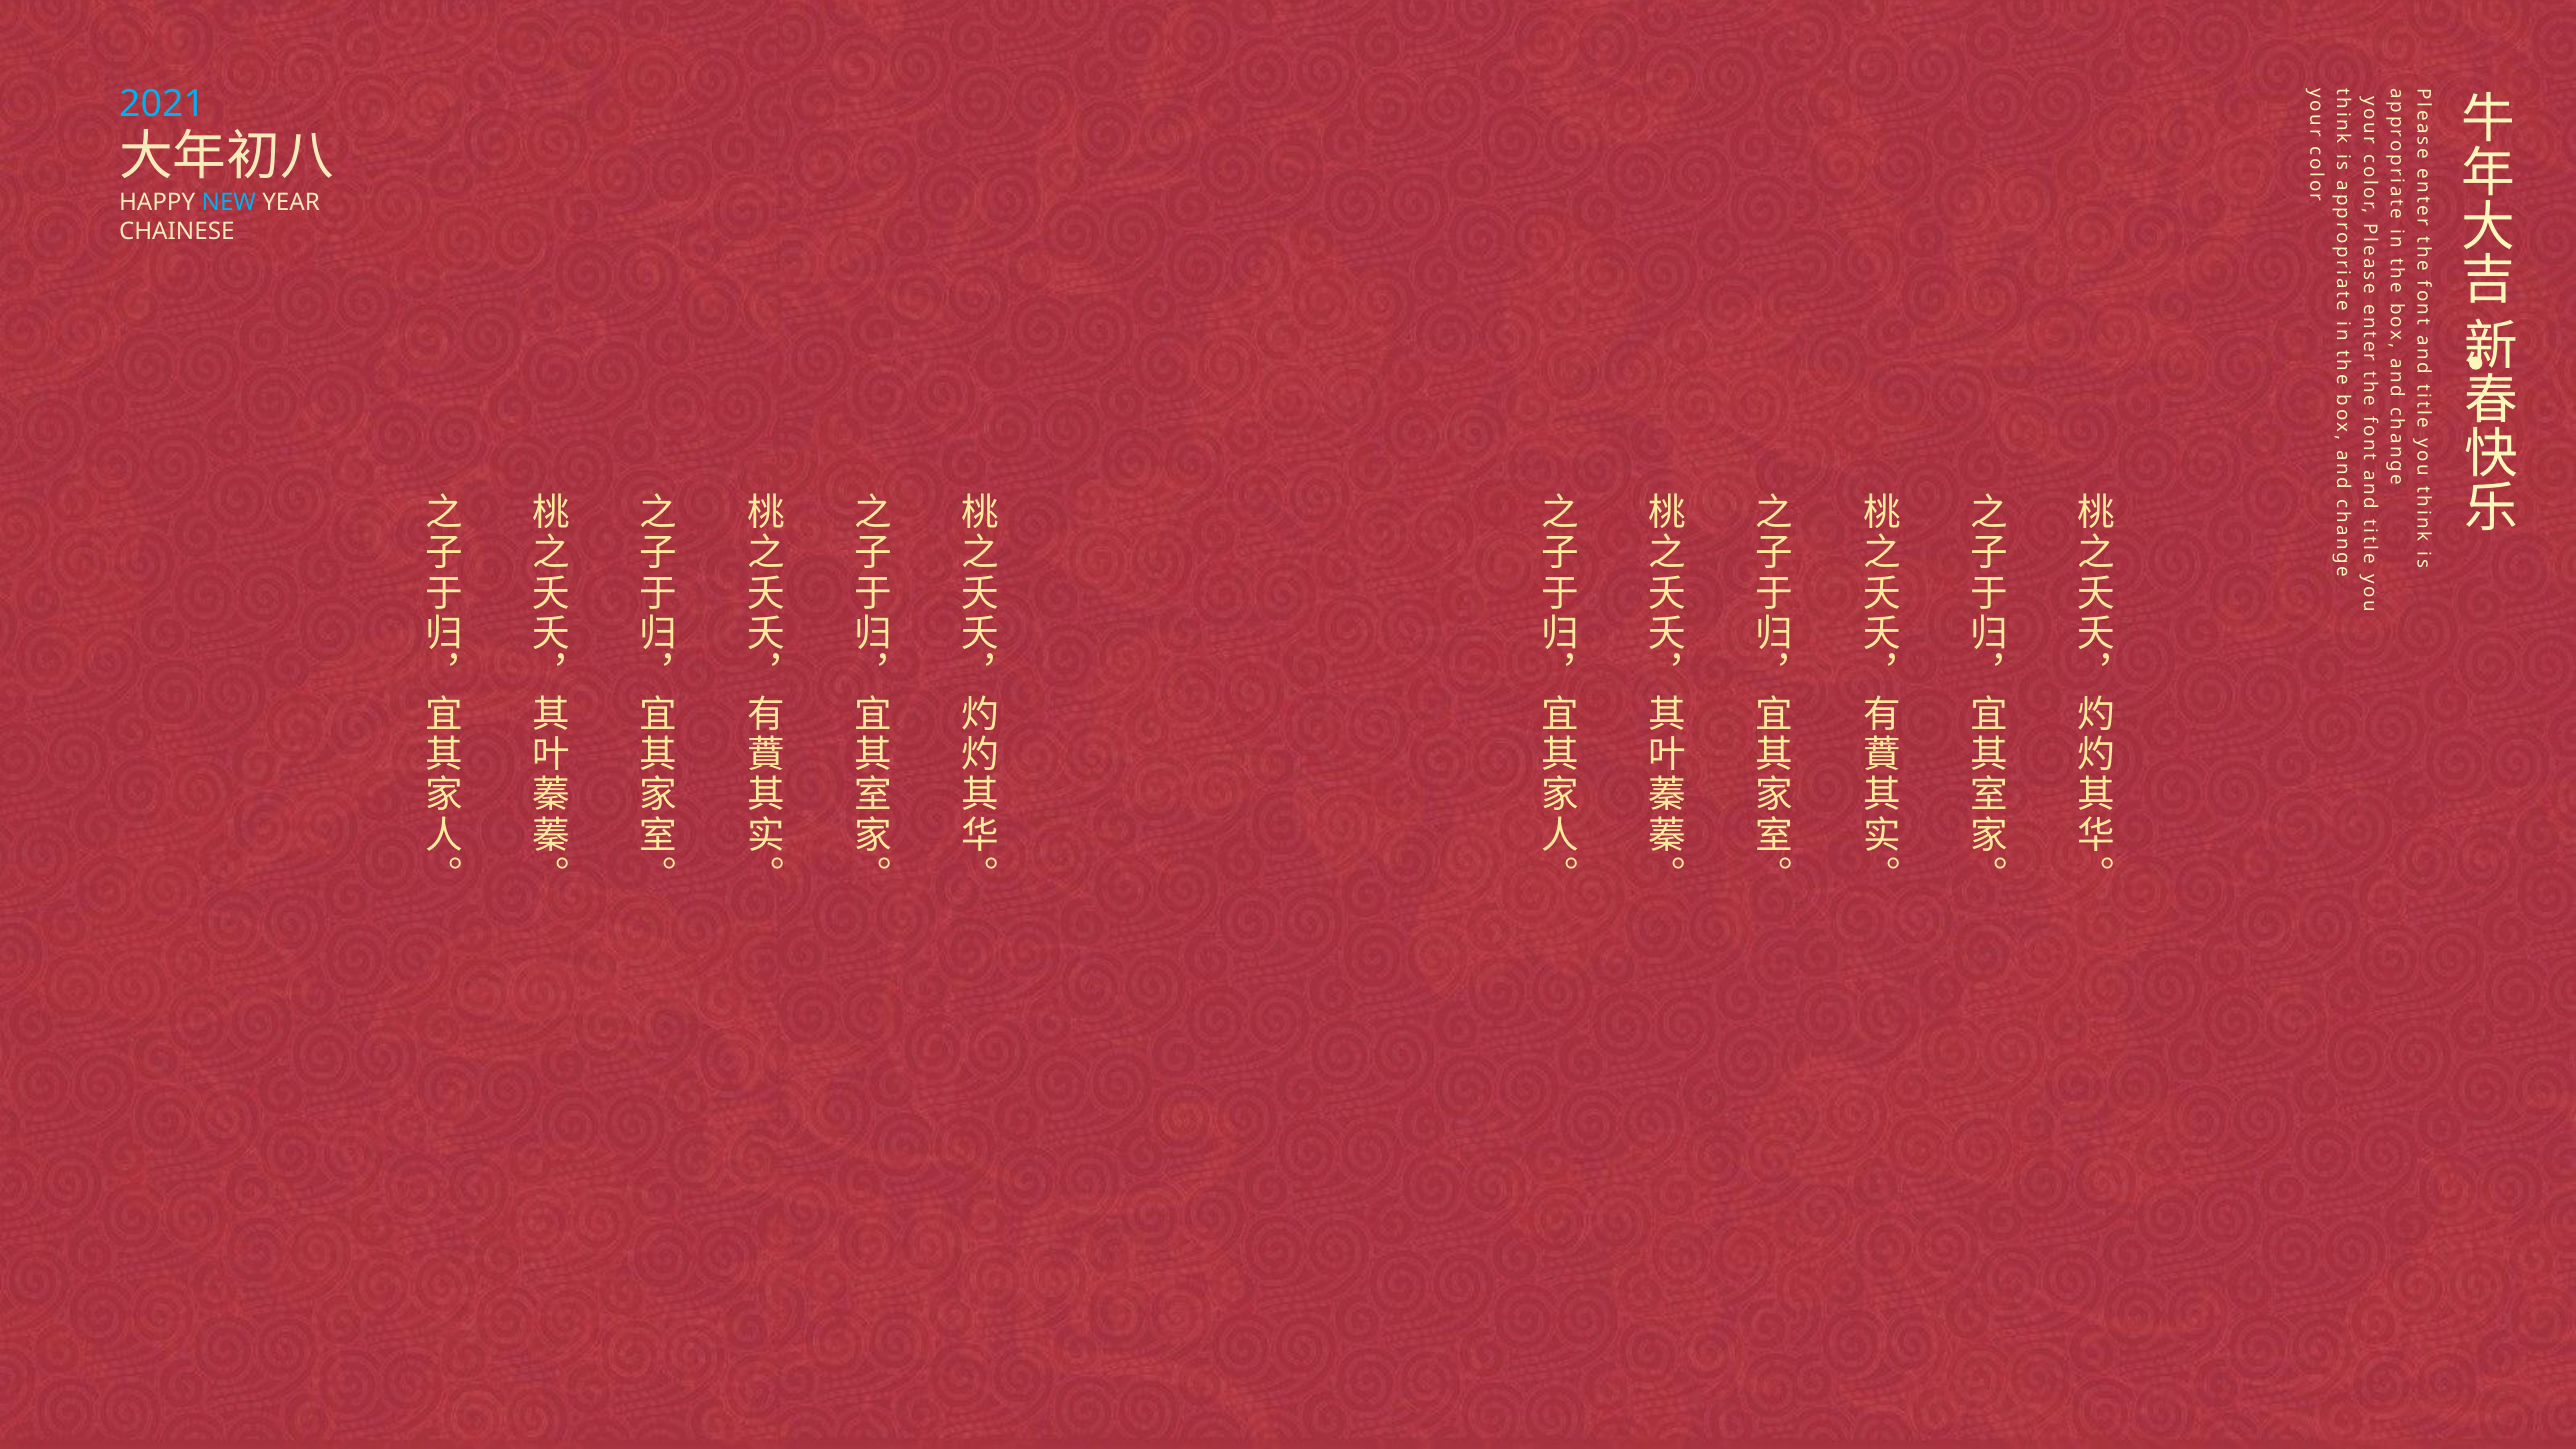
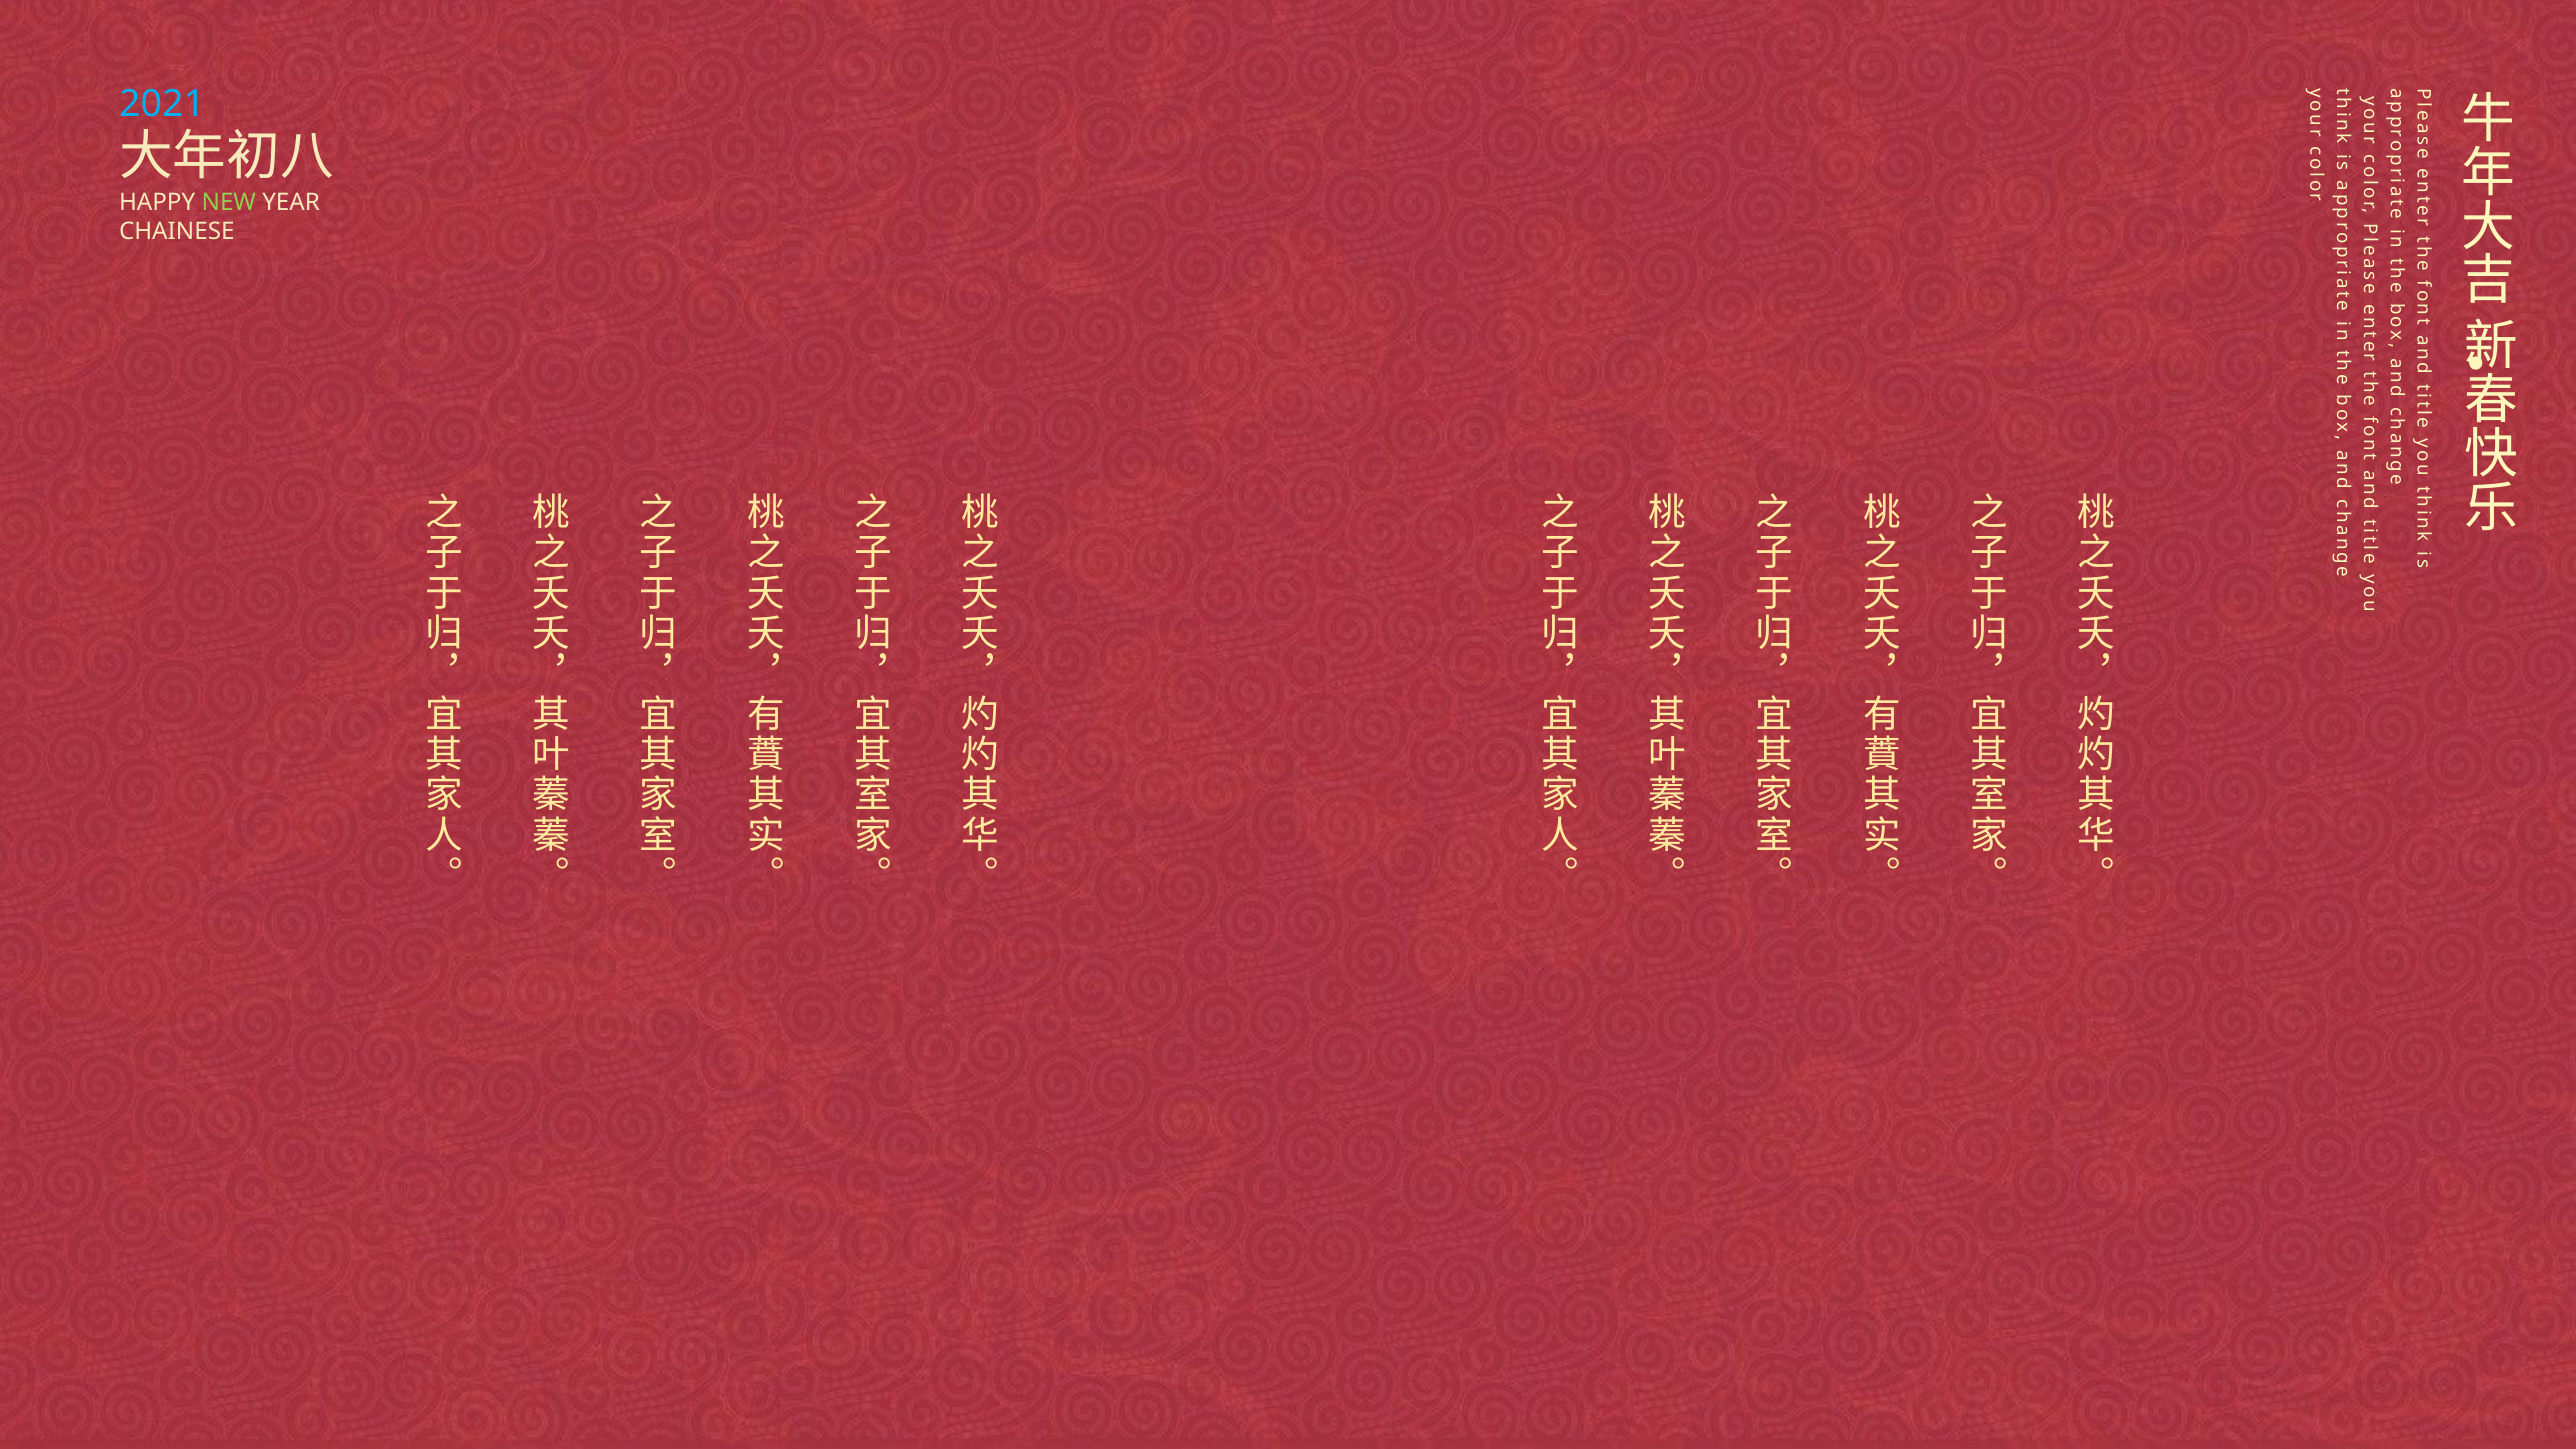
NEW colour: light blue -> light green (229, 203)
